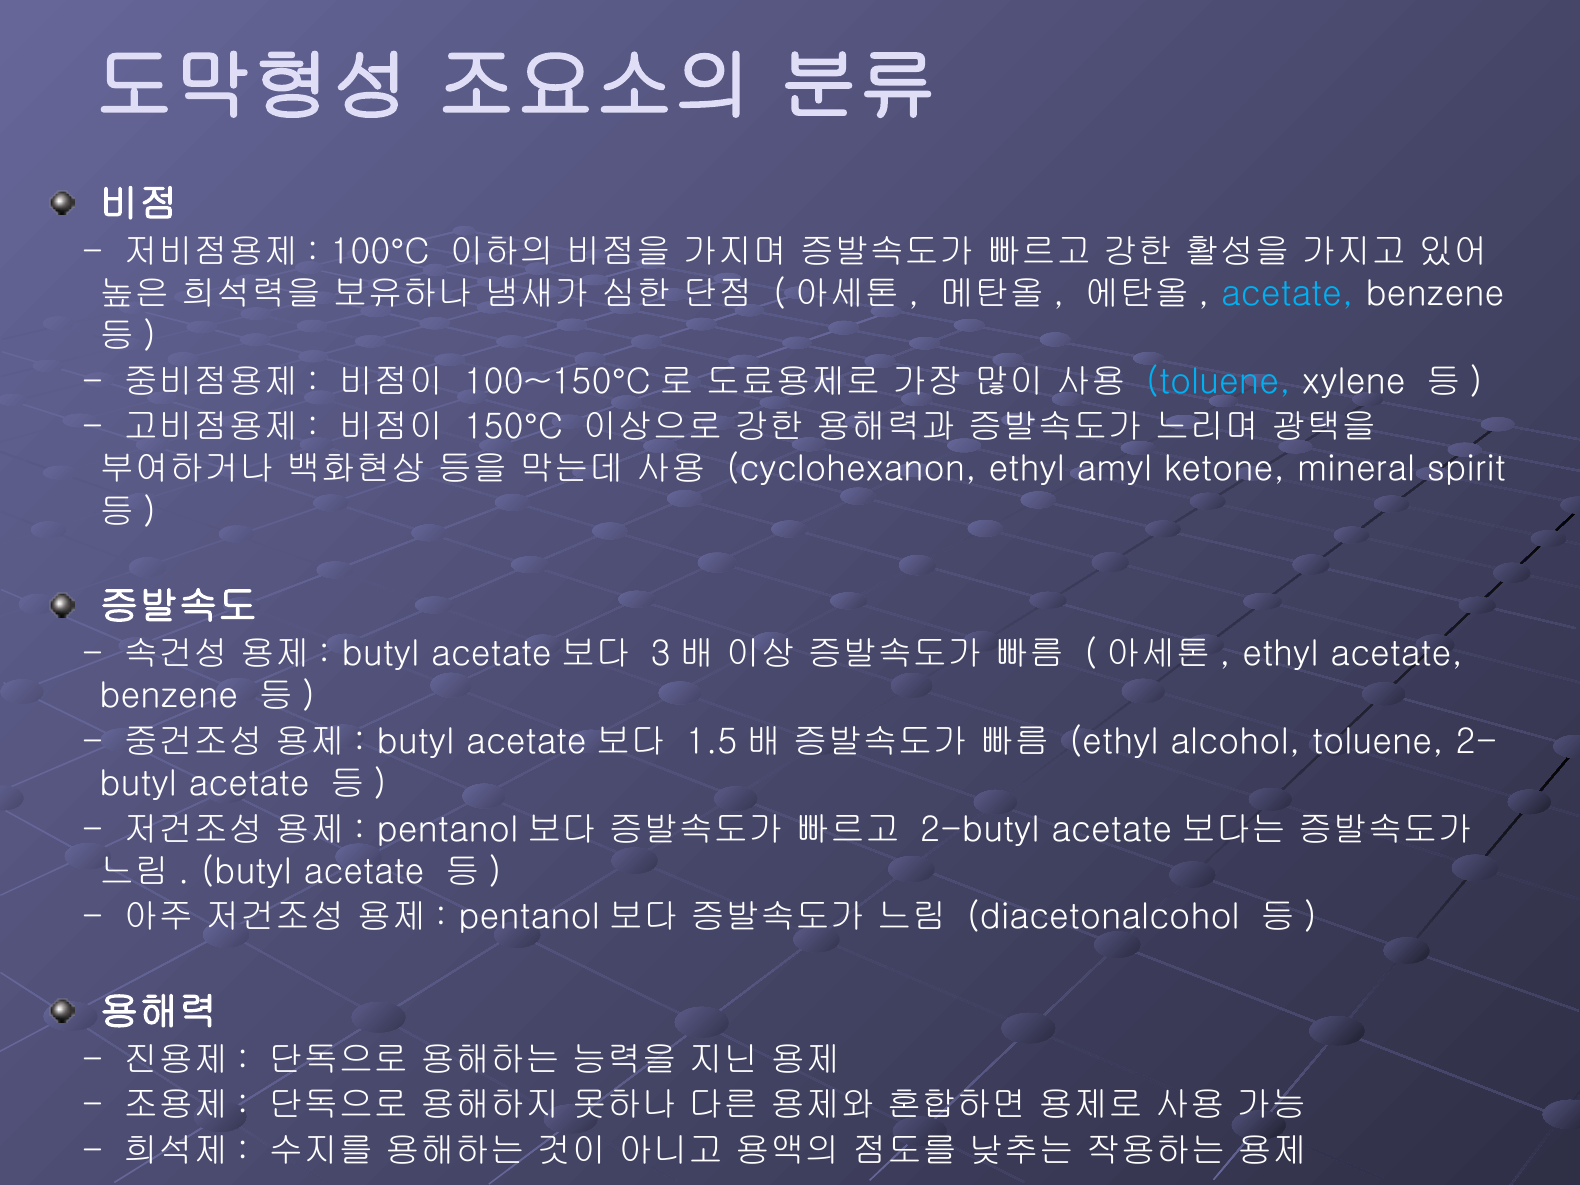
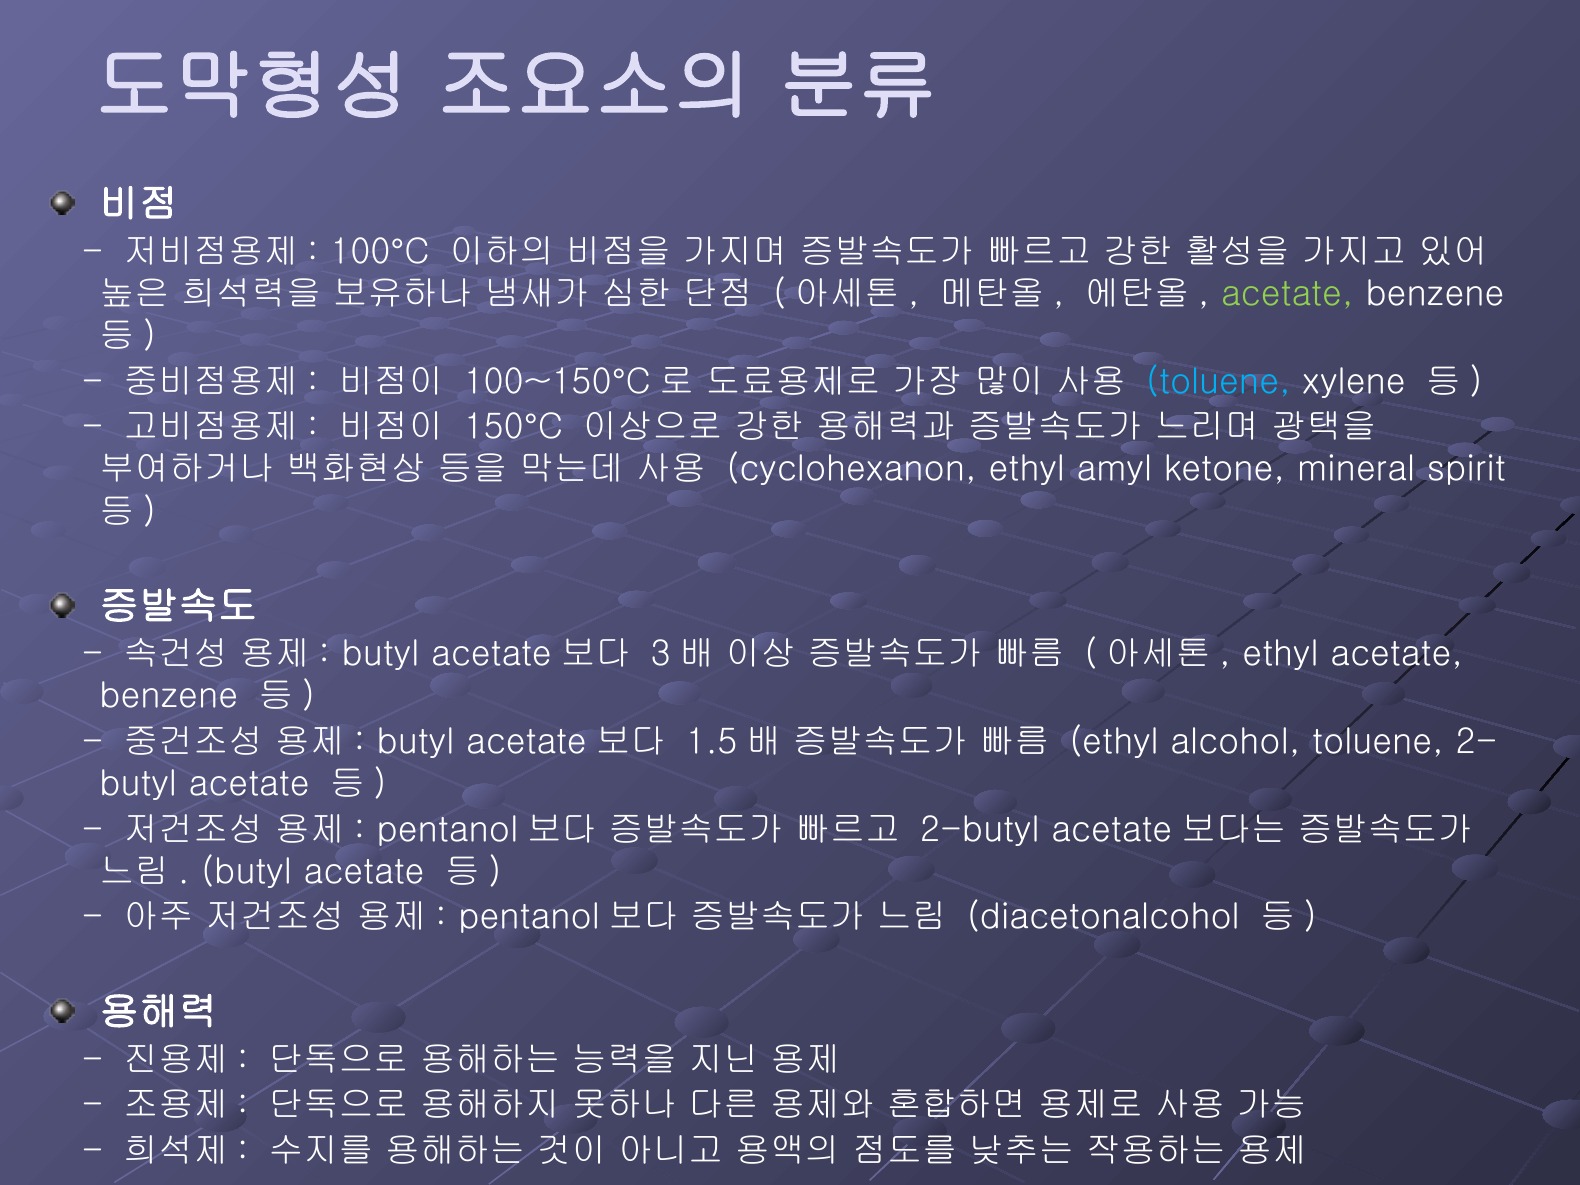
acetate colour: light blue -> light green (1287, 294)
